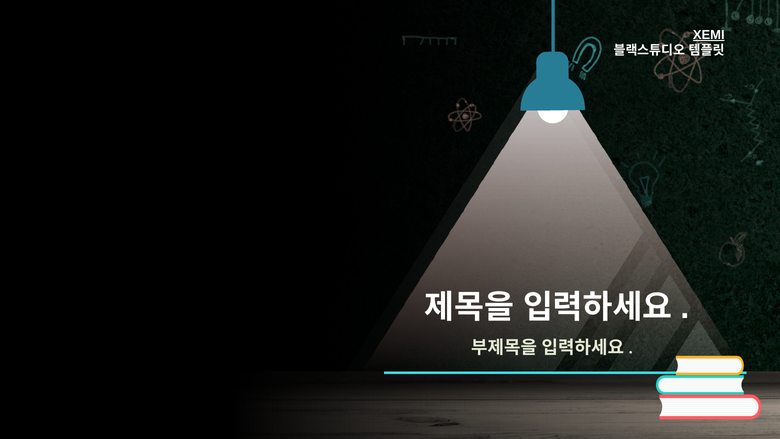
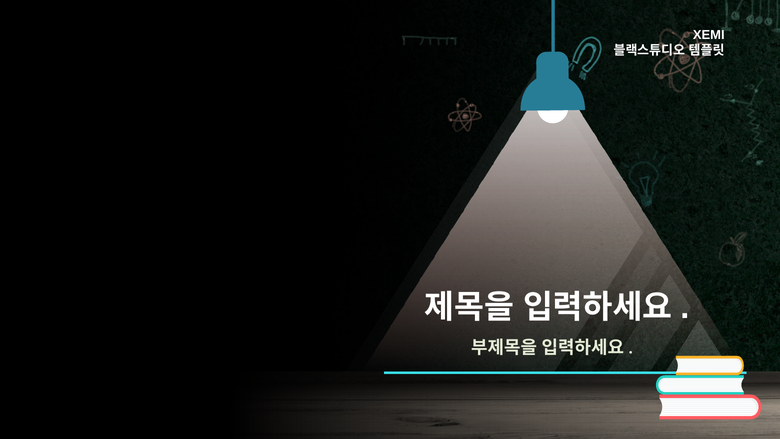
XEMI underline: present -> none (709, 35)
